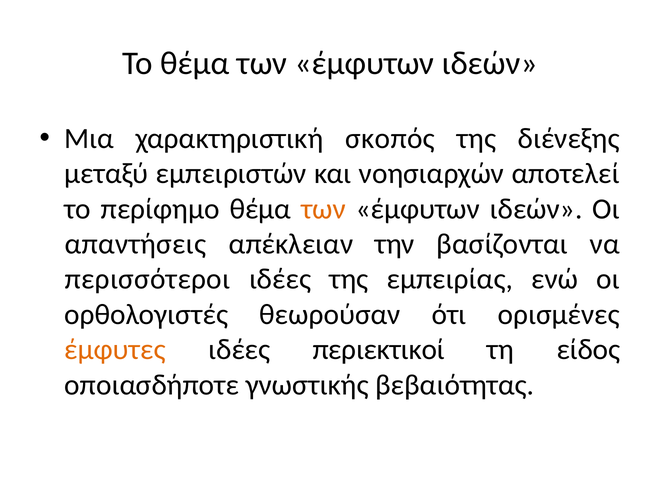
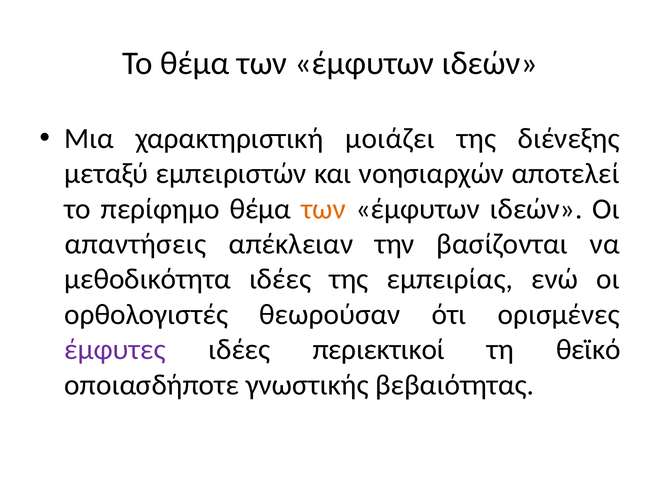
σκοπός: σκοπός -> μοιάζει (390, 138)
περισσότεροι: περισσότεροι -> μεθοδικότητα (148, 279)
έμφυτες colour: orange -> purple (115, 350)
είδος: είδος -> θεϊκό (588, 350)
